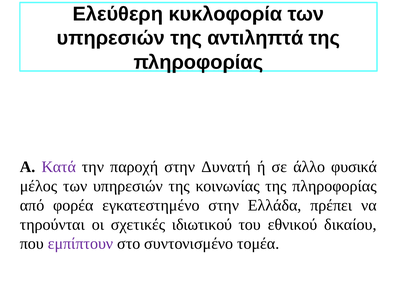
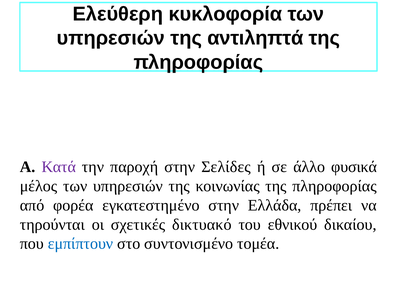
Δυνατή: Δυνατή -> Σελίδες (226, 167)
ιδιωτικού: ιδιωτικού -> δικτυακό (202, 224)
εμπίπτουν colour: purple -> blue (81, 243)
